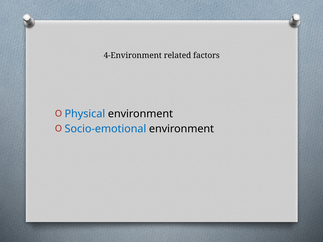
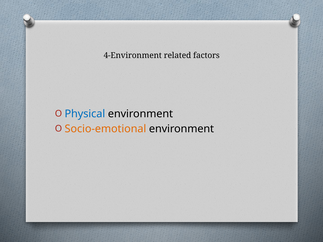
Socio-emotional colour: blue -> orange (105, 129)
